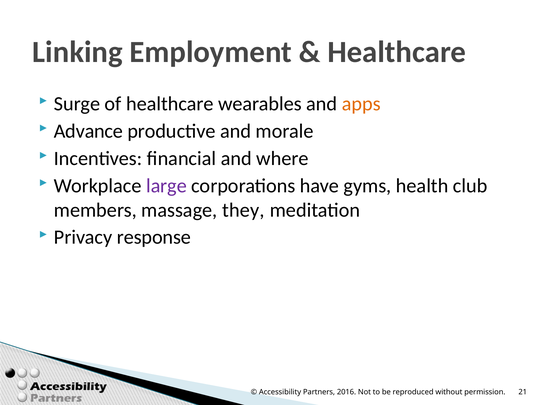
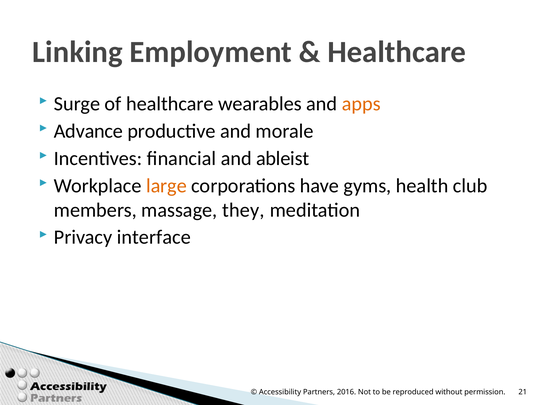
where: where -> ableist (283, 158)
large colour: purple -> orange (166, 186)
response: response -> interface (154, 237)
